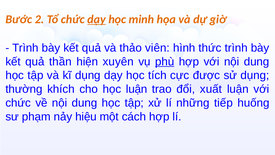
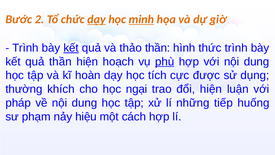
minh underline: none -> present (141, 19)
kết underline: none -> present (71, 48)
thảo viên: viên -> thần (158, 48)
xuyên: xuyên -> hoạch (118, 61)
kĩ dụng: dụng -> hoàn (88, 75)
học luận: luận -> ngại (137, 89)
đổi xuất: xuất -> hiện (211, 89)
chức: chức -> pháp (18, 103)
